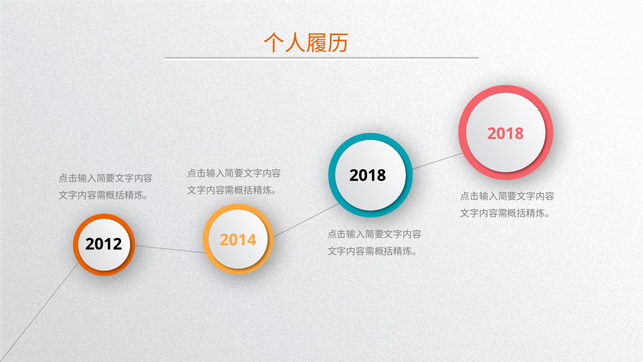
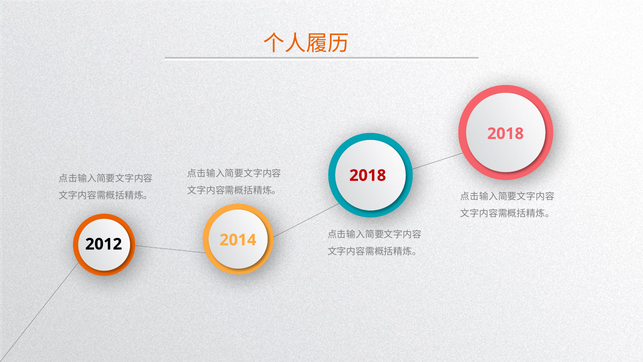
2018 colour: black -> red (368, 175)
